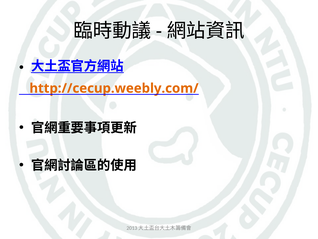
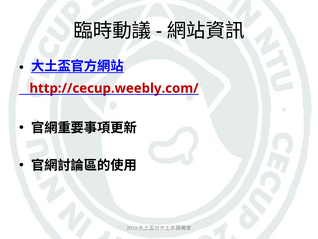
http://cecup.weebly.com/ colour: orange -> red (114, 88)
